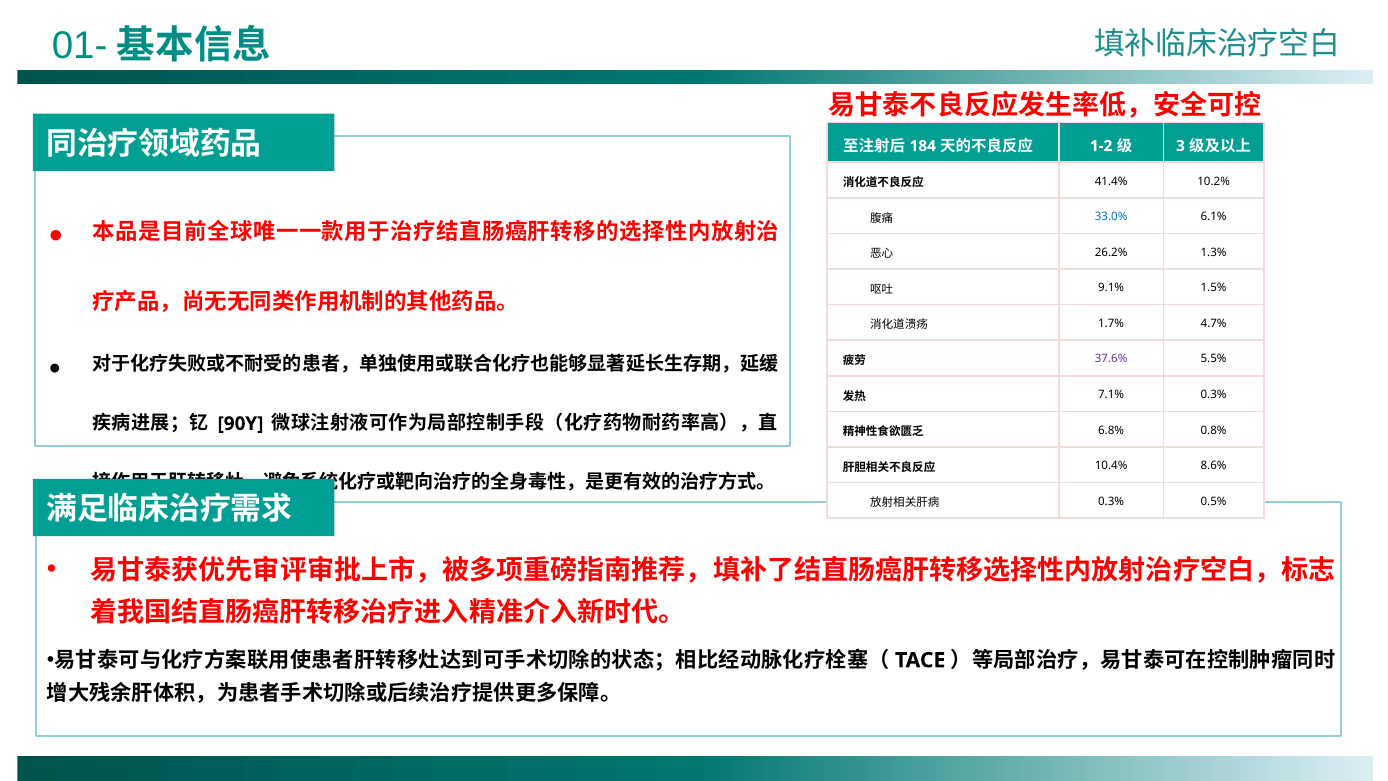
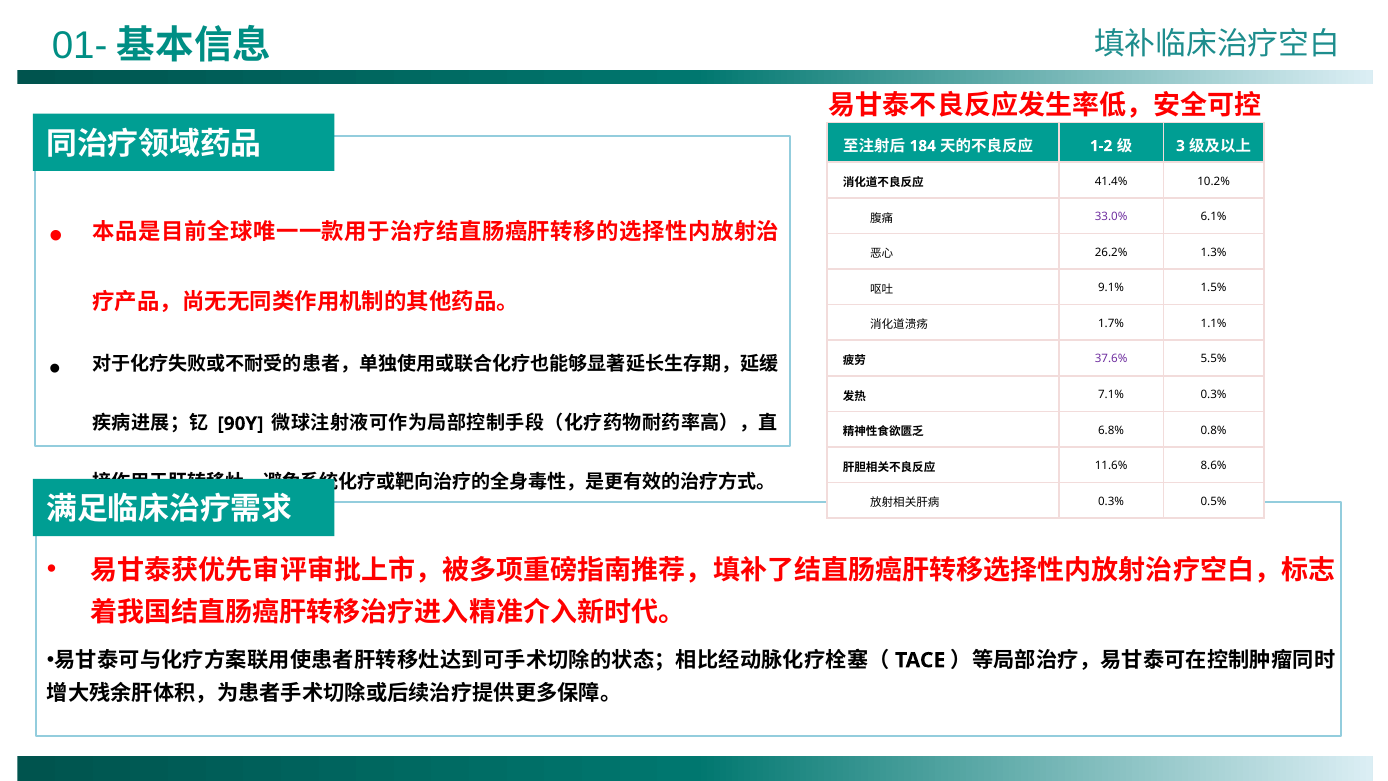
33.0% colour: blue -> purple (1111, 217)
4.7%: 4.7% -> 1.1% (1214, 323)
10.4%: 10.4% -> 11.6% (1111, 466)
